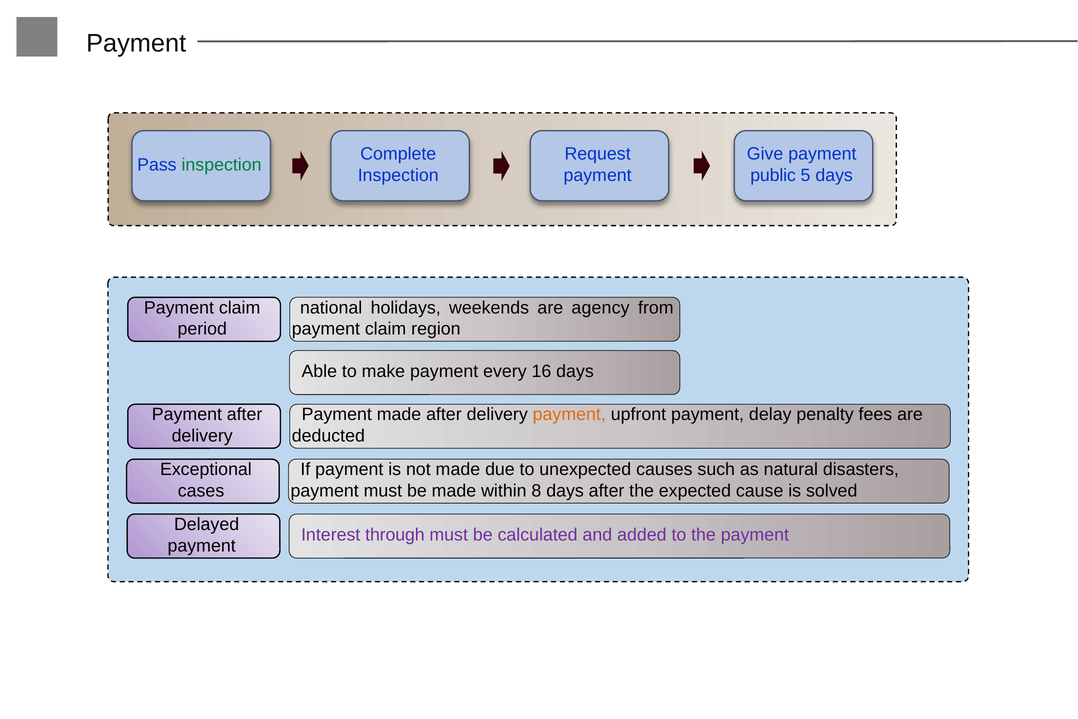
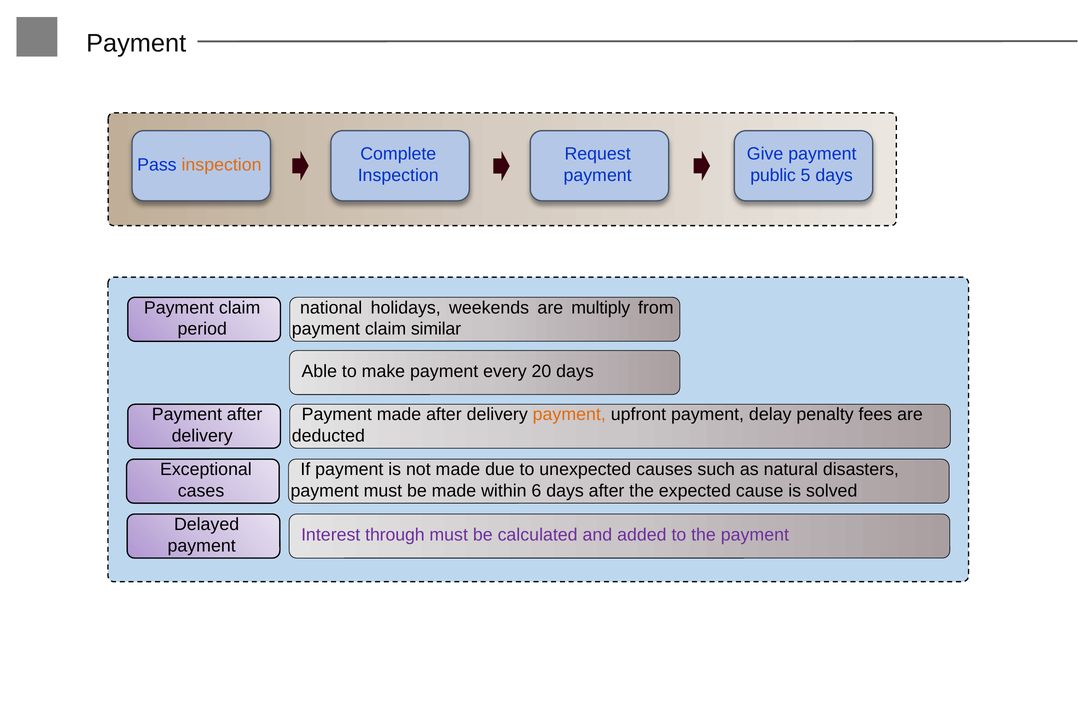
inspection colour: green -> orange (222, 165)
agency: agency -> multiply (601, 308)
region: region -> similar (436, 329)
16: 16 -> 20 (541, 371)
8: 8 -> 6 (536, 491)
